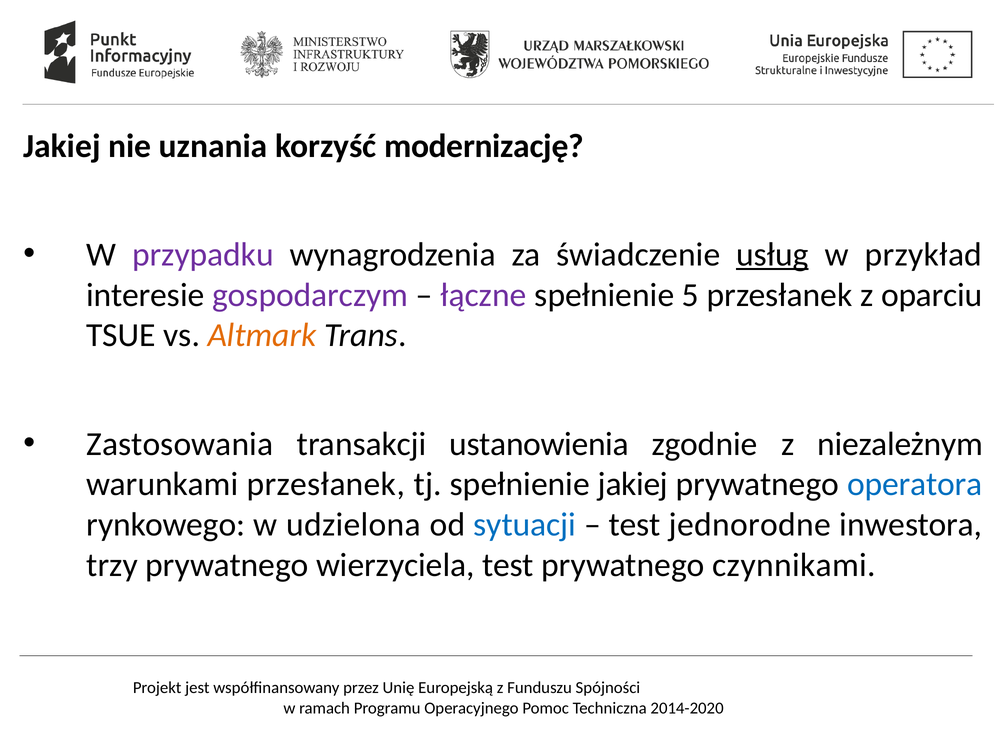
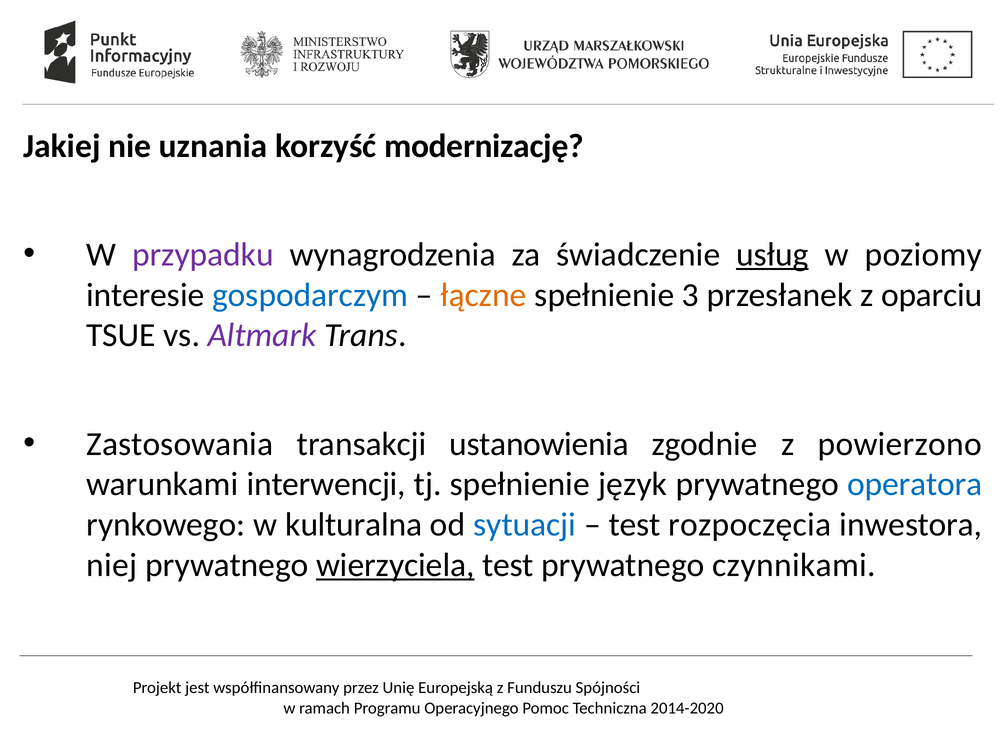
przykład: przykład -> poziomy (923, 255)
gospodarczym colour: purple -> blue (310, 295)
łączne colour: purple -> orange (483, 295)
5: 5 -> 3 (690, 295)
Altmark colour: orange -> purple (262, 335)
niezależnym: niezależnym -> powierzono (900, 444)
warunkami przesłanek: przesłanek -> interwencji (326, 484)
spełnienie jakiej: jakiej -> język (633, 484)
udzielona: udzielona -> kulturalna (354, 525)
jednorodne: jednorodne -> rozpoczęcia (750, 525)
trzy: trzy -> niej (112, 565)
wierzyciela underline: none -> present (395, 565)
